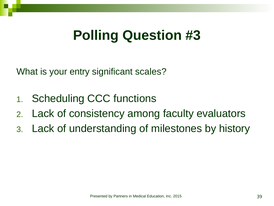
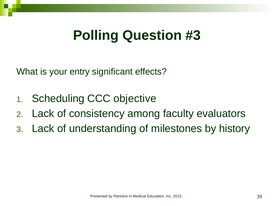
scales: scales -> effects (151, 71)
functions: functions -> objective (135, 98)
